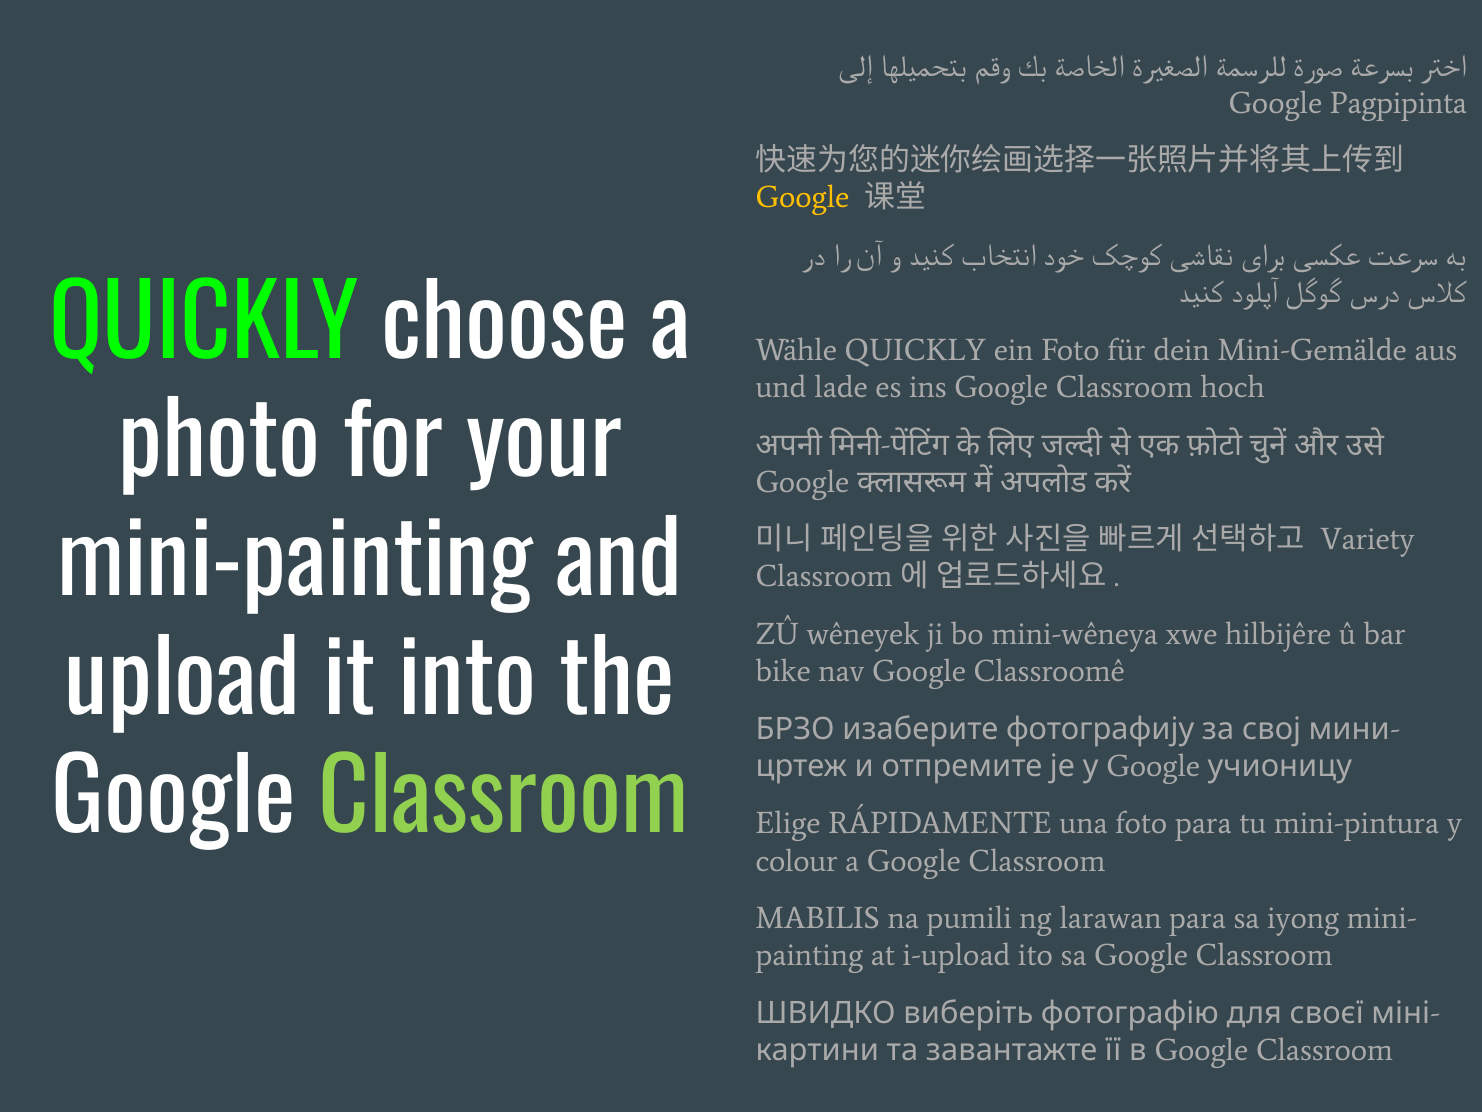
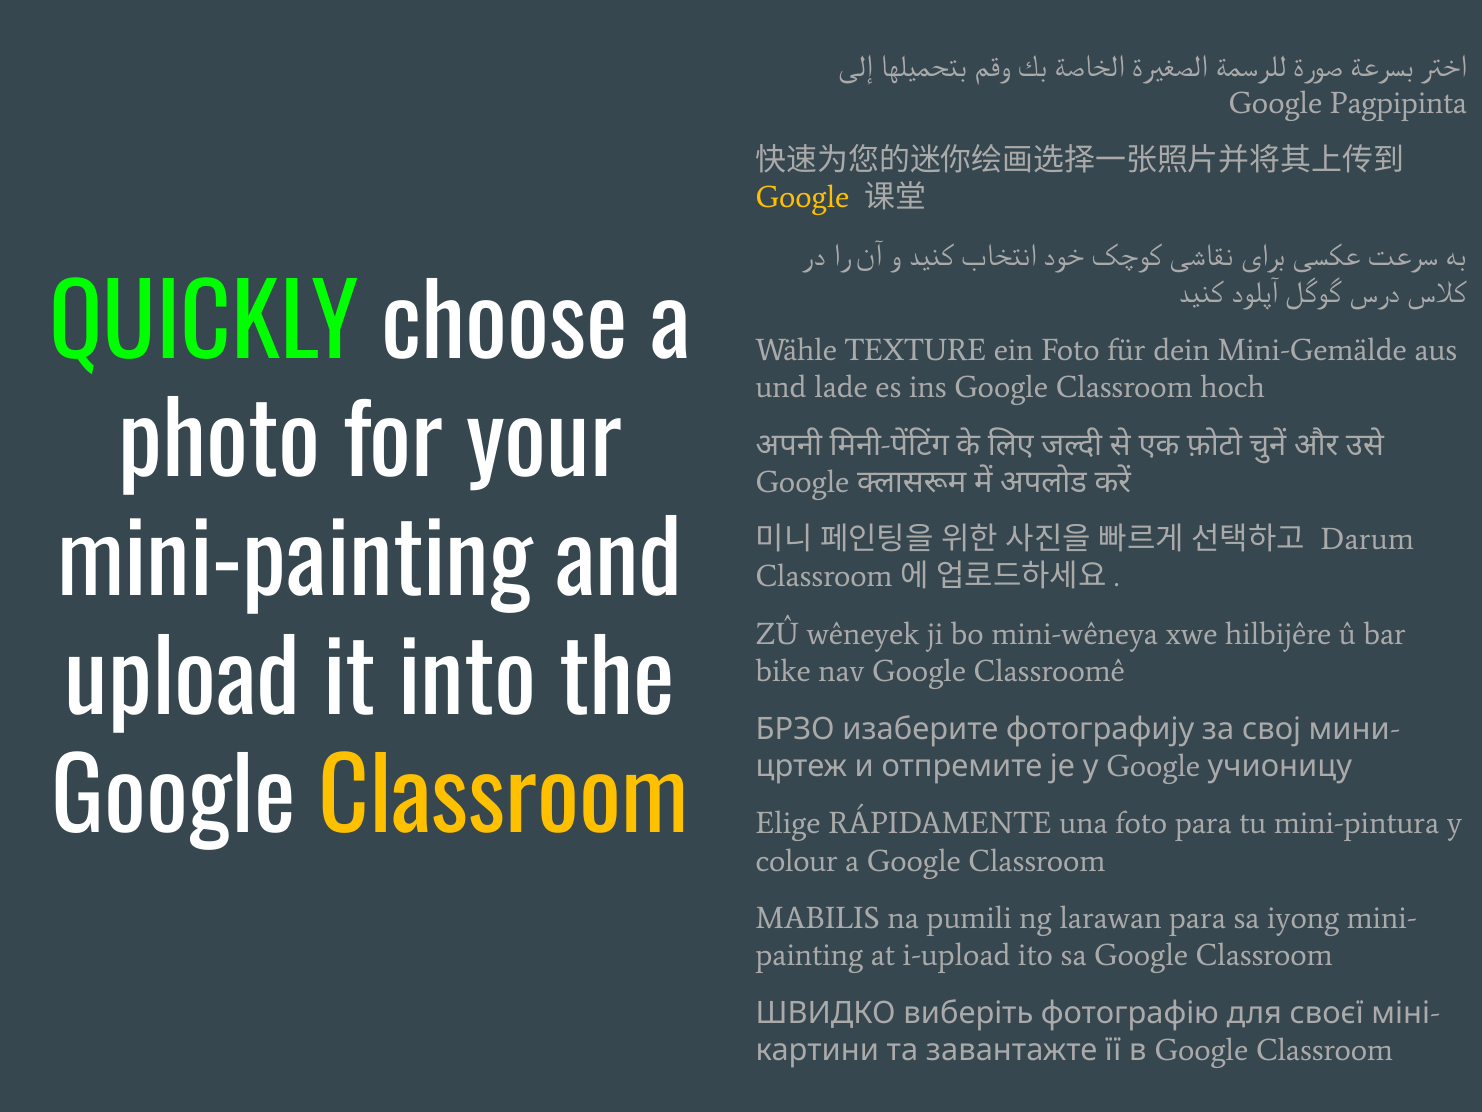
Wähle QUICKLY: QUICKLY -> TEXTURE (915, 350)
Variety: Variety -> Darum (1367, 539)
Classroom colour: light green -> yellow (503, 800)
